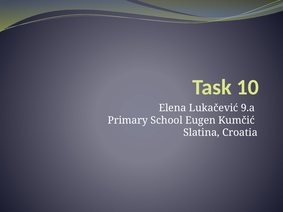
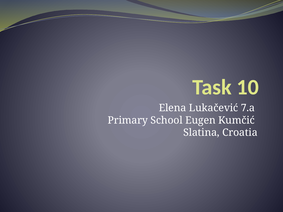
9.a: 9.a -> 7.a (248, 108)
